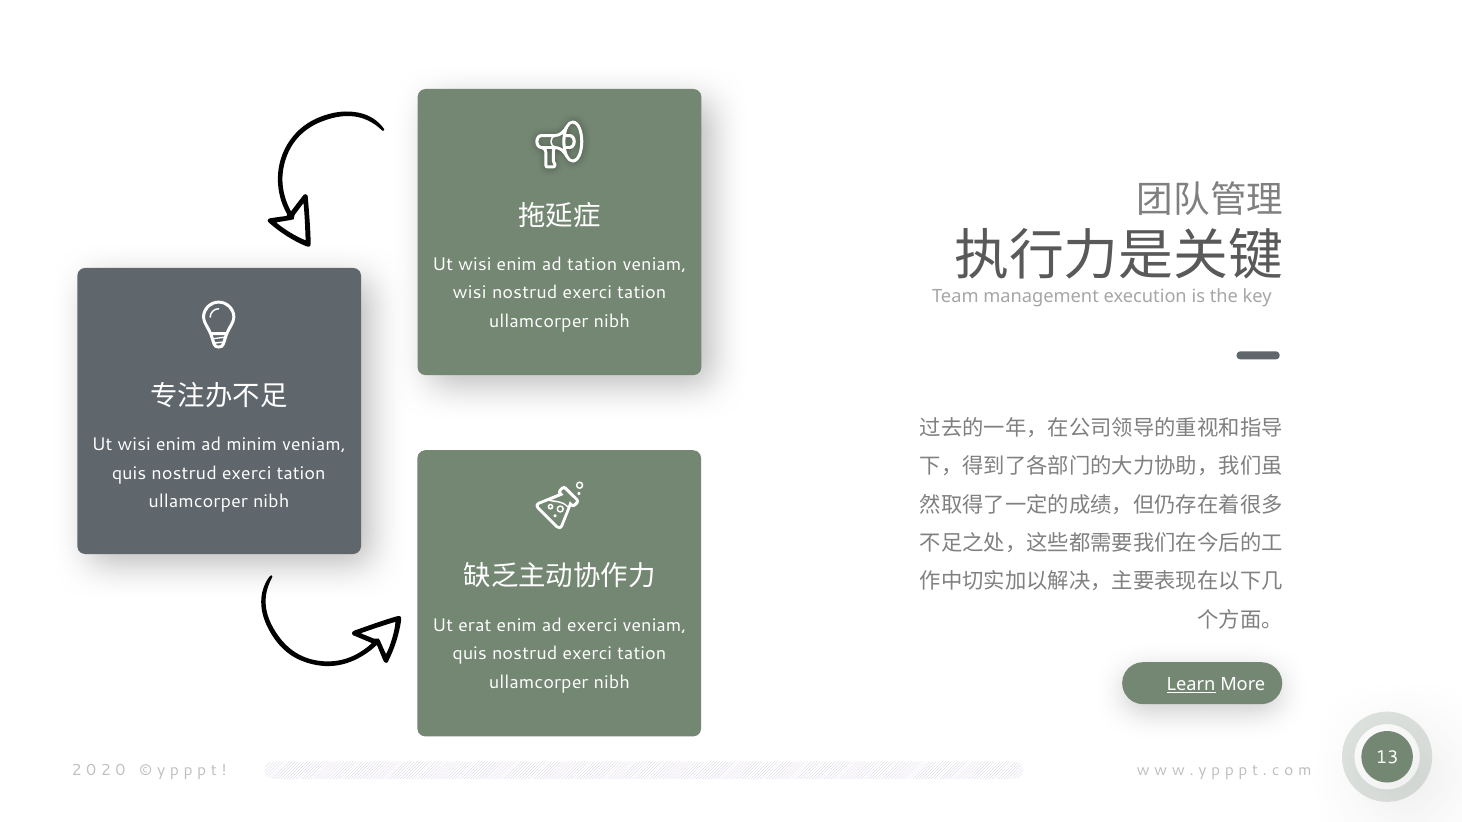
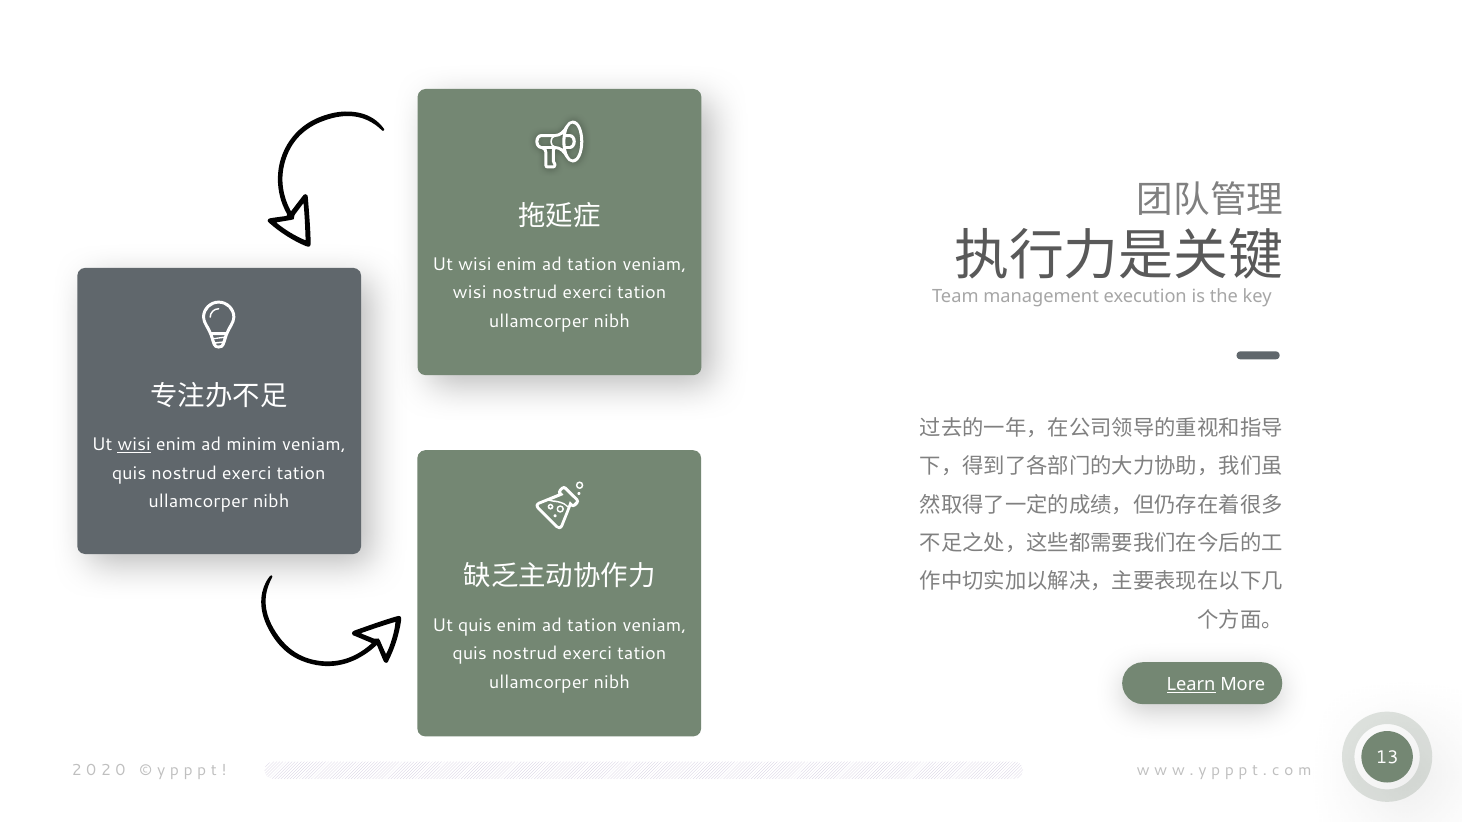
wisi underline: none -> present (134, 445)
Ut erat: erat -> quis (475, 626)
exerci: exerci -> tation (592, 626)
